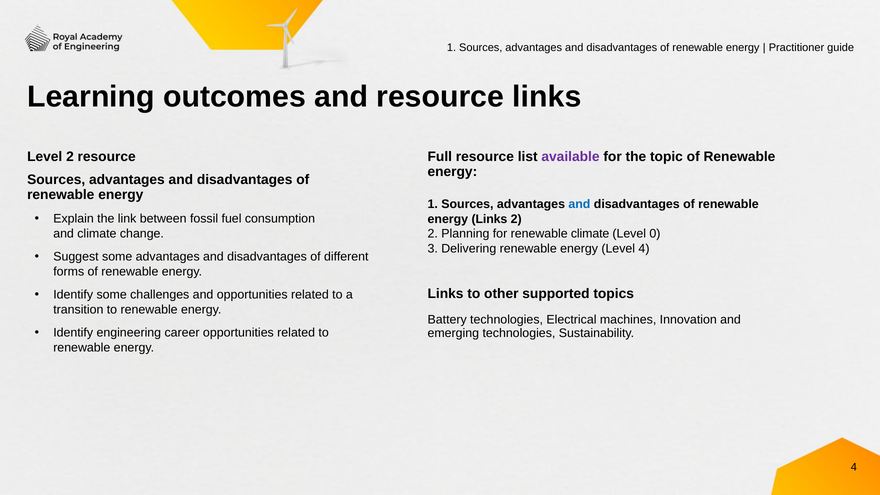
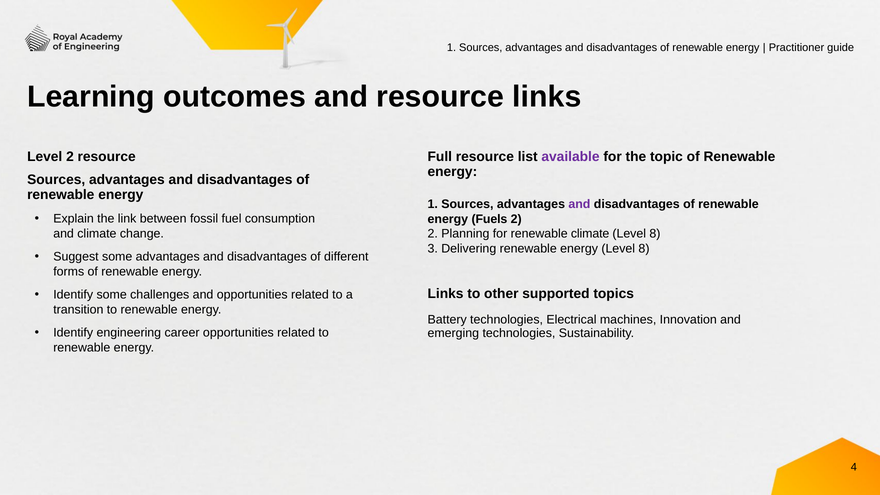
and colour: blue -> purple (579, 204)
energy Links: Links -> Fuels (489, 219)
0: 0 -> 8 (655, 234)
energy Level 4: 4 -> 8 (644, 249)
